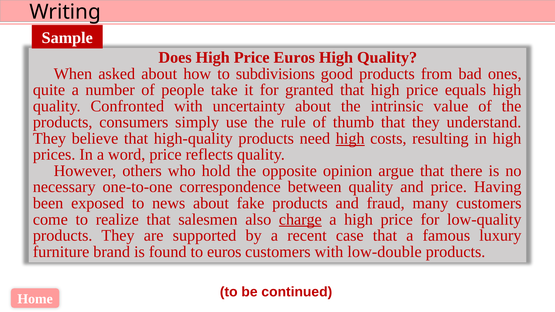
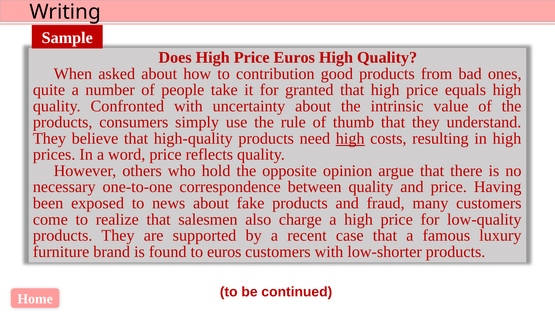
subdivisions: subdivisions -> contribution (275, 74)
charge underline: present -> none (300, 219)
low-double: low-double -> low-shorter (385, 252)
